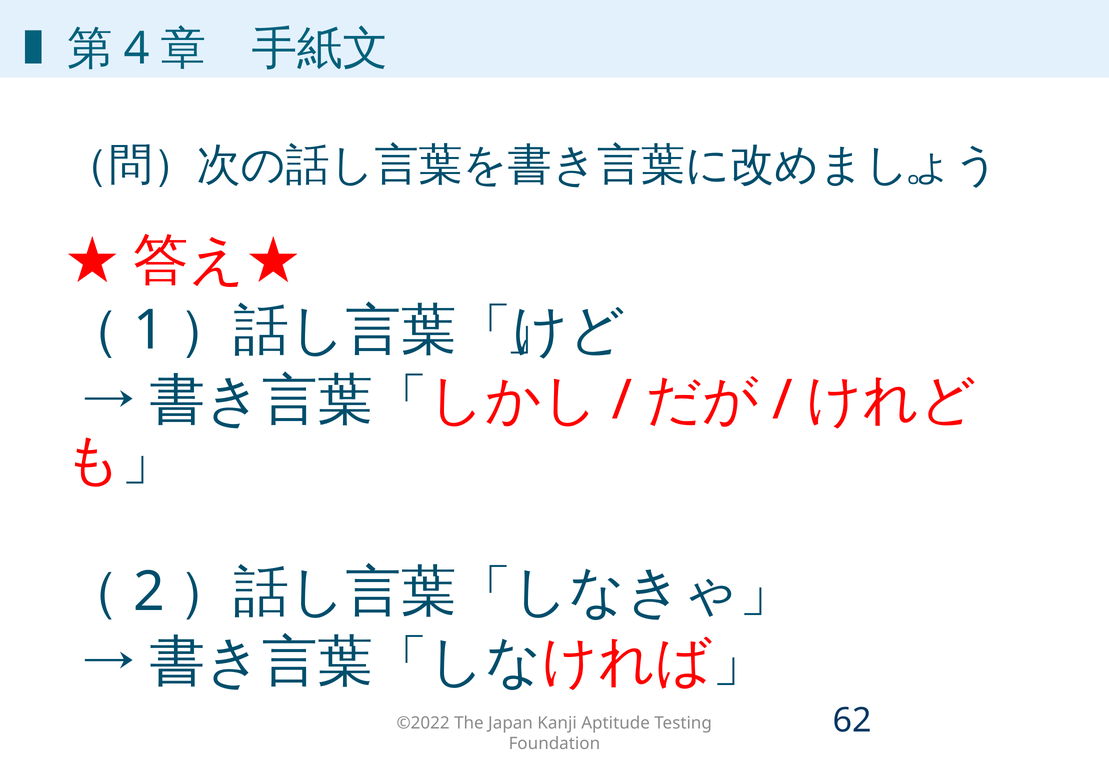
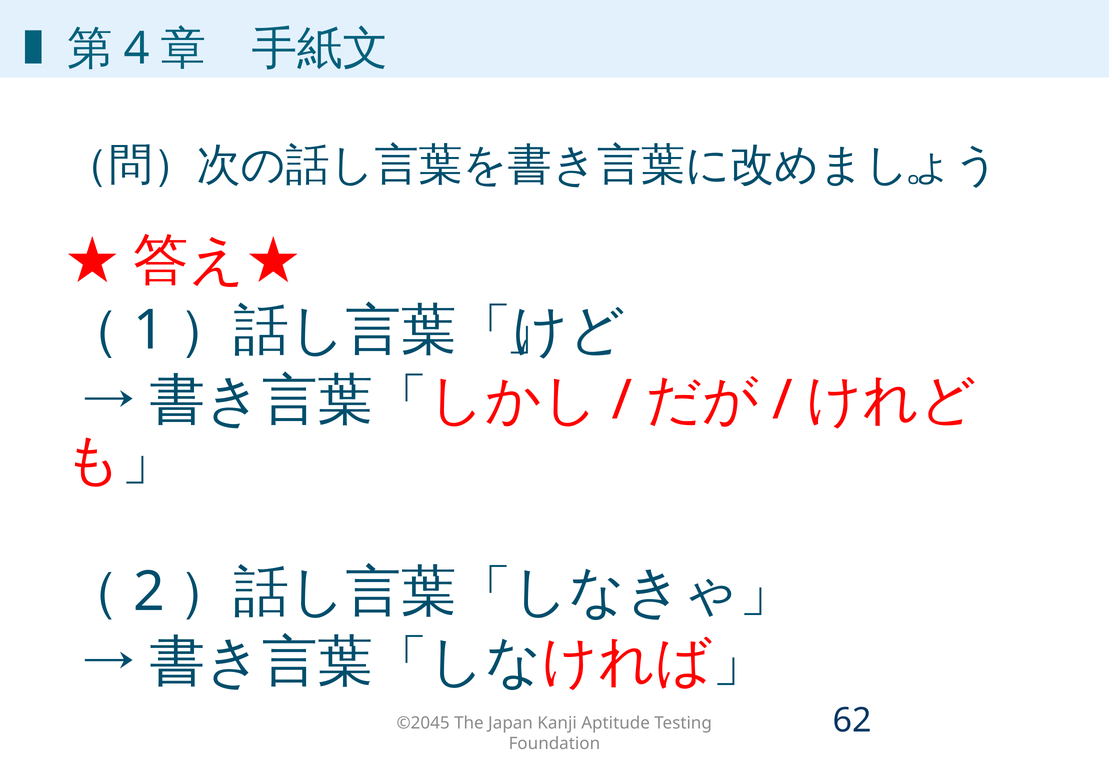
©2022: ©2022 -> ©2045 (423, 723)
